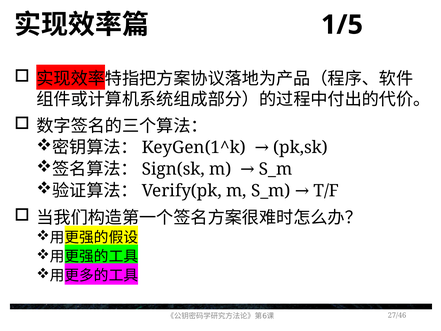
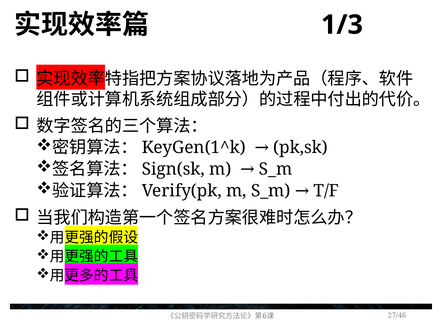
1/5: 1/5 -> 1/3 (342, 25)
